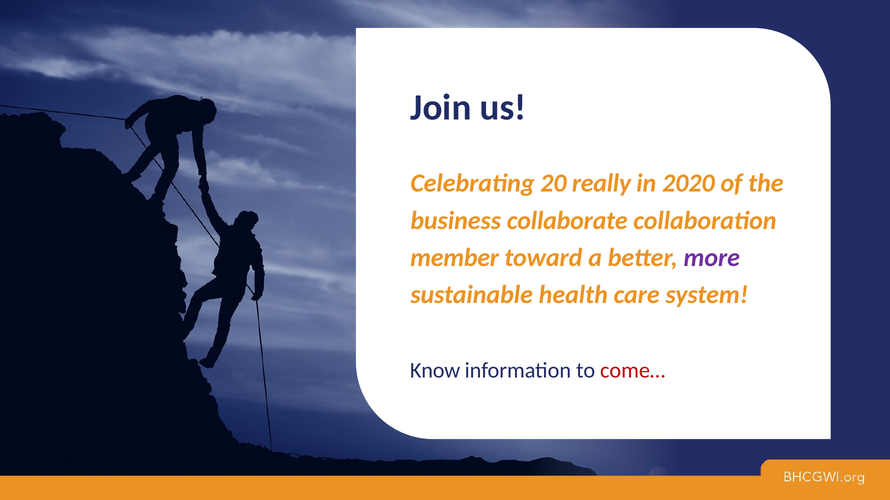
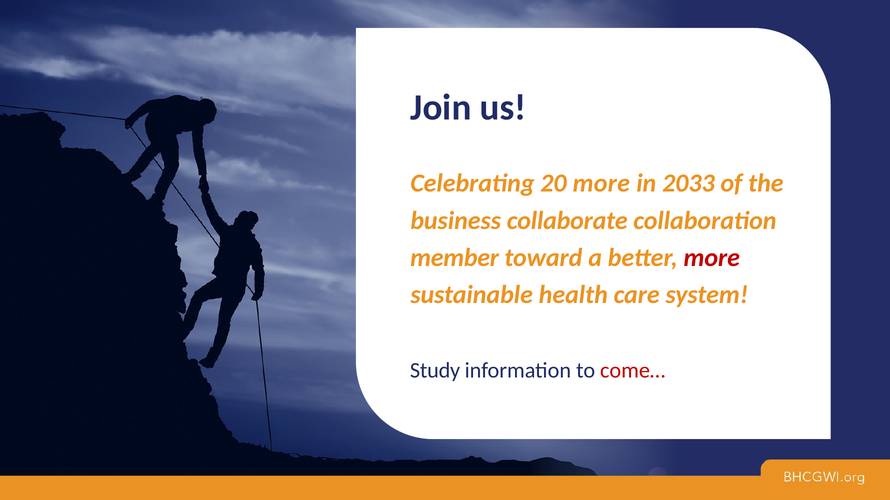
20 really: really -> more (601, 184)
2020: 2020 -> 2033 (688, 184)
more colour: purple -> red (712, 258)
Know: Know -> Study (435, 371)
